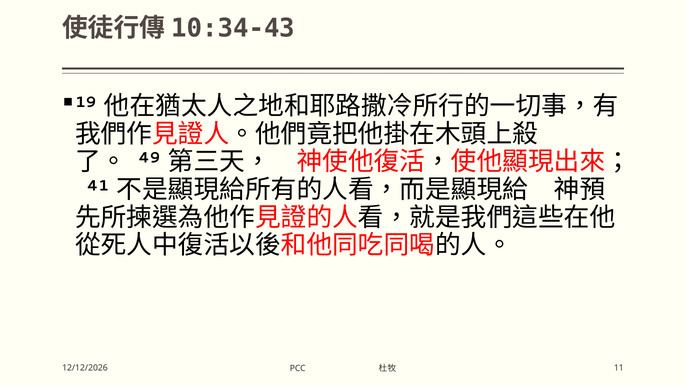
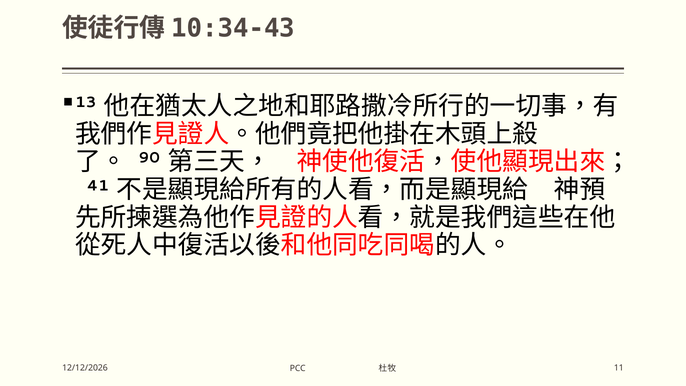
19: 19 -> 13 (86, 102)
49: 49 -> 90 (149, 158)
